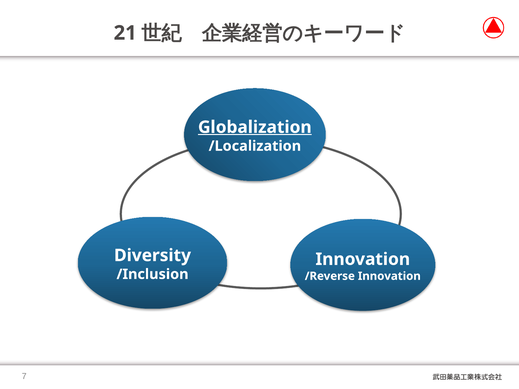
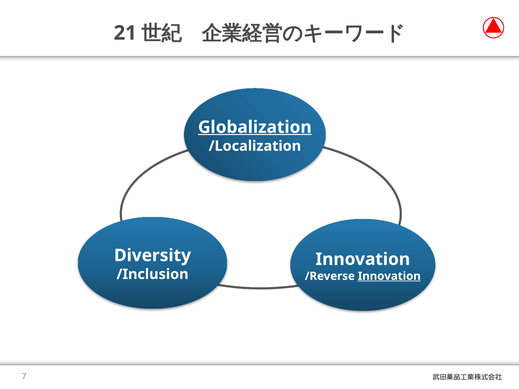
Innovation underline: none -> present (389, 276)
